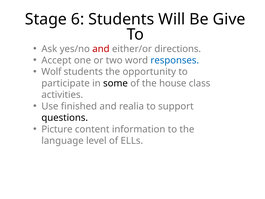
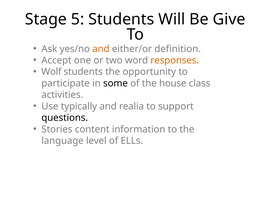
6: 6 -> 5 (78, 19)
and colour: red -> orange (101, 49)
directions: directions -> definition (178, 49)
responses colour: blue -> orange (175, 60)
finished: finished -> typically (79, 106)
Picture: Picture -> Stories (57, 129)
